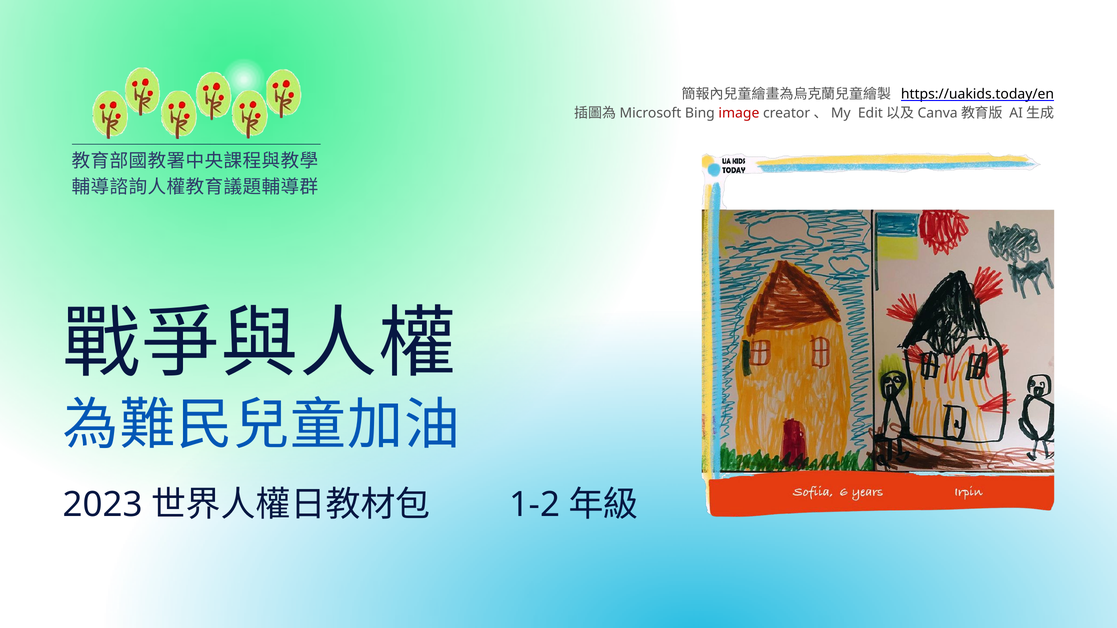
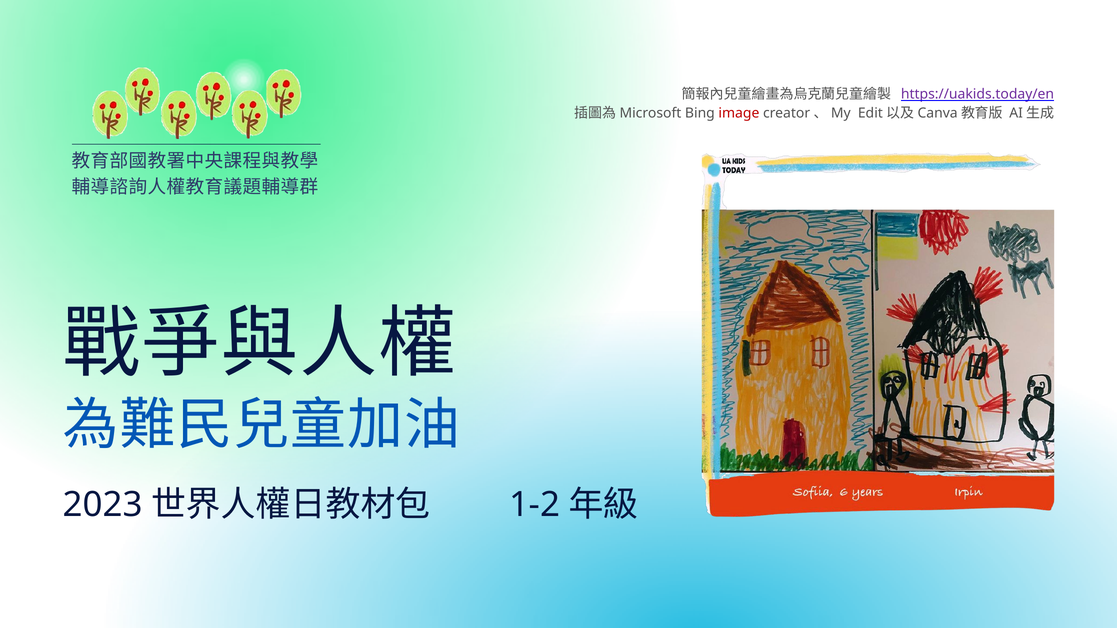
https://uakids.today/en colour: black -> purple (977, 94)
